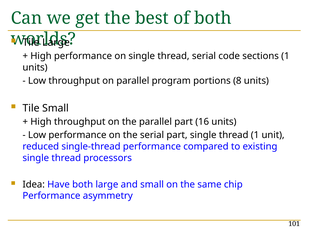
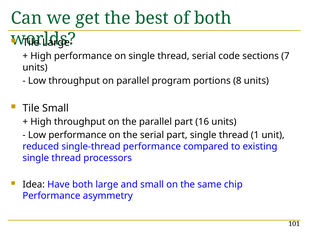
sections 1: 1 -> 7 (285, 56)
